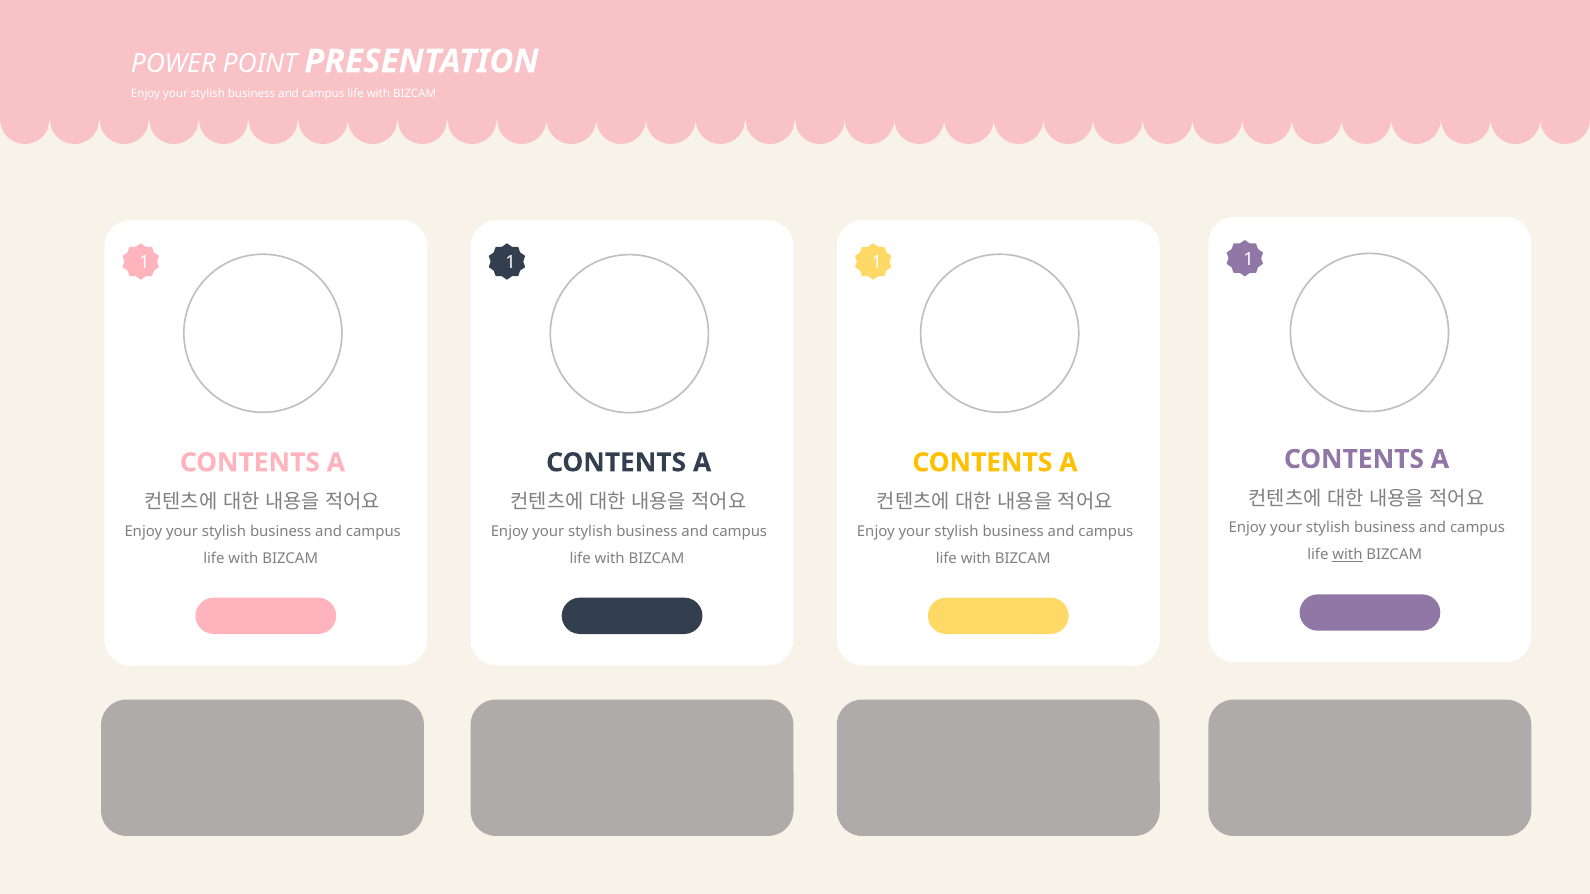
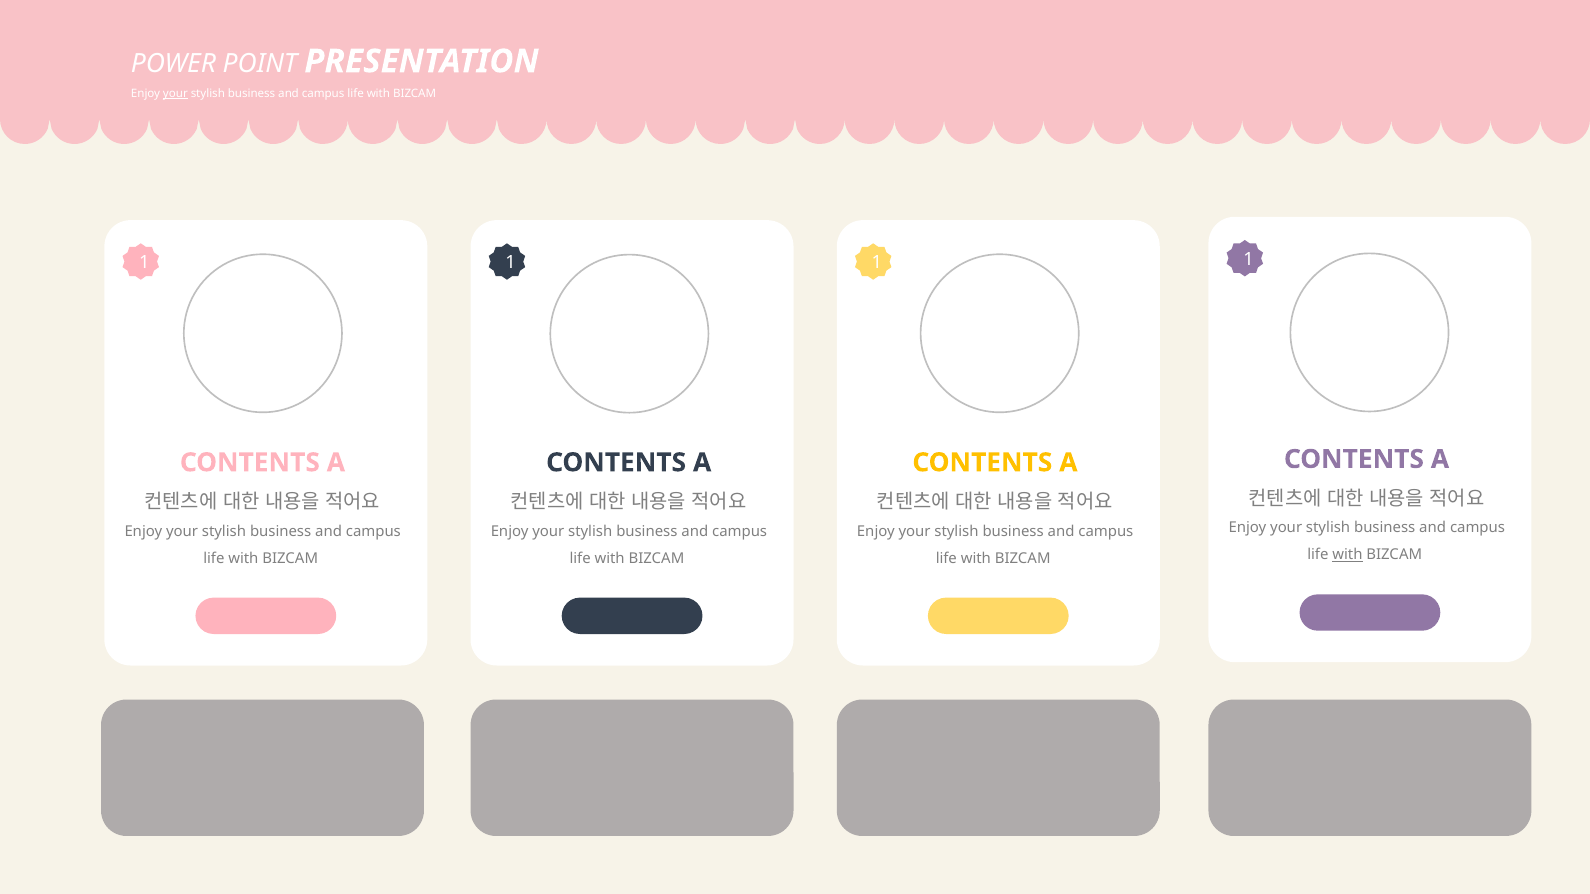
your underline: none -> present (175, 94)
